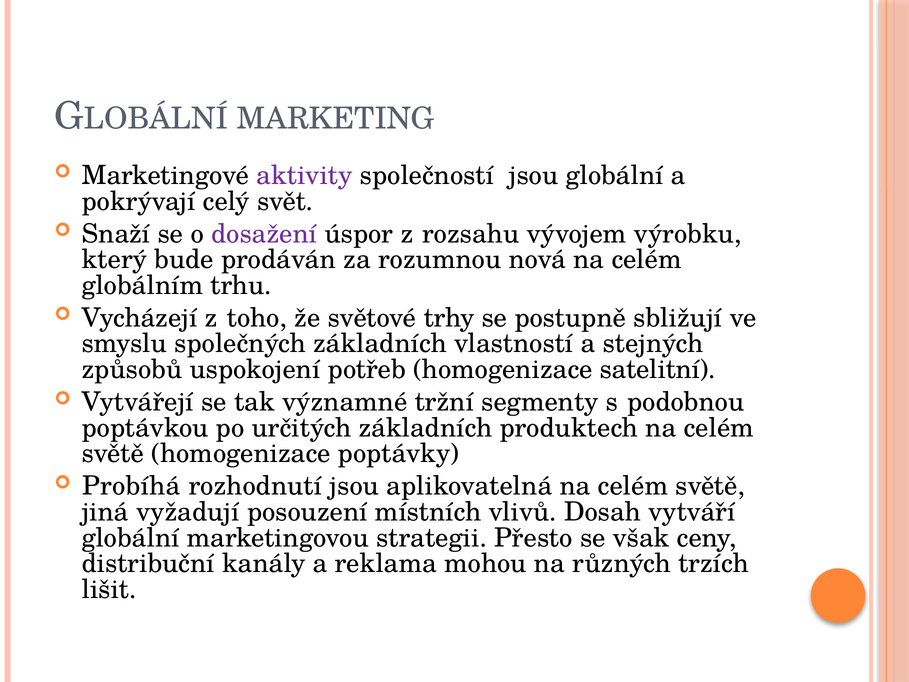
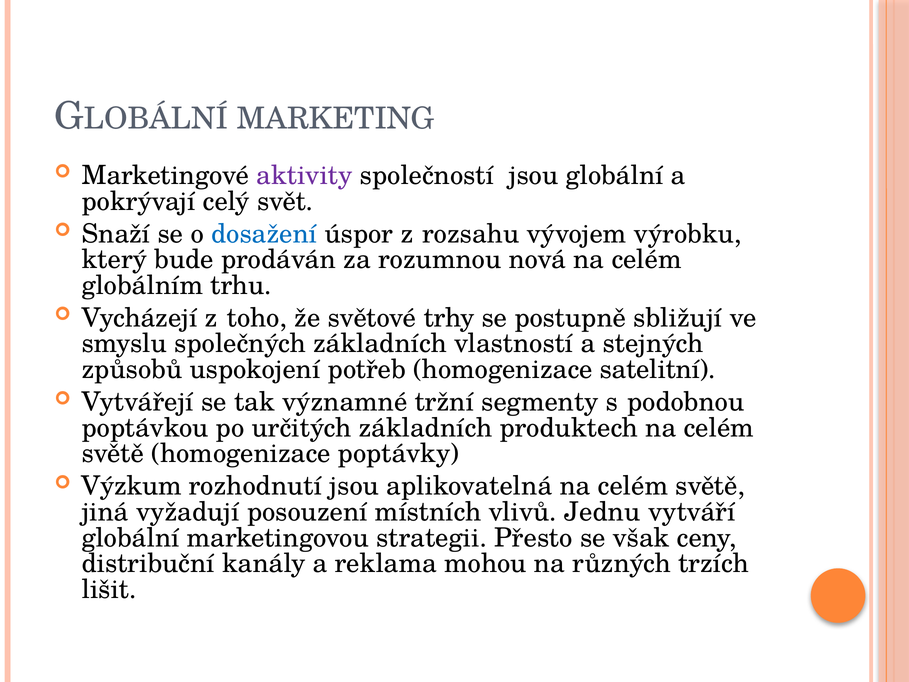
dosažení colour: purple -> blue (264, 234)
Probíhá: Probíhá -> Výzkum (132, 486)
Dosah: Dosah -> Jednu (602, 512)
